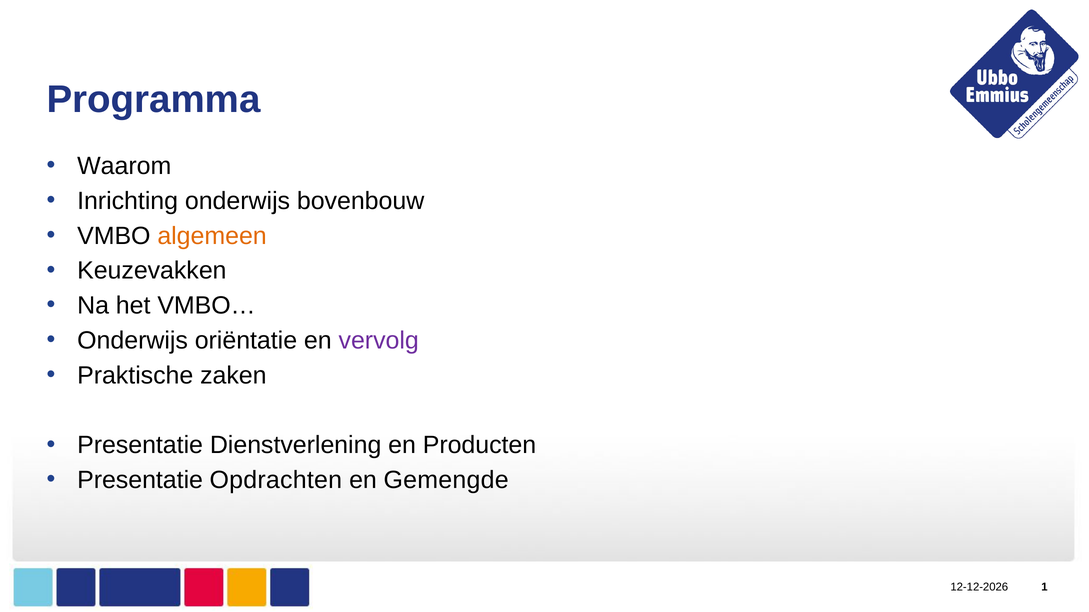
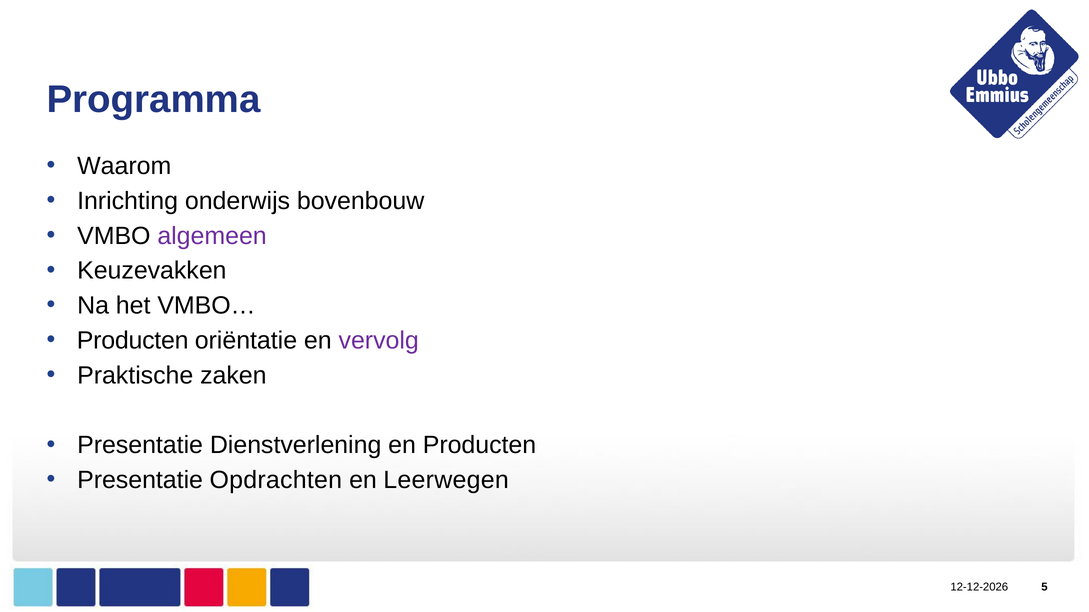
algemeen colour: orange -> purple (212, 236)
Onderwijs: Onderwijs -> Producten (133, 341)
Gemengde: Gemengde -> Leerwegen (446, 480)
1: 1 -> 5 (1045, 588)
